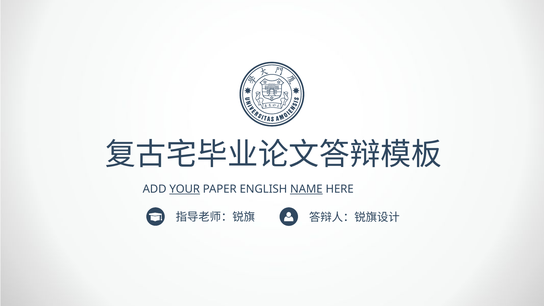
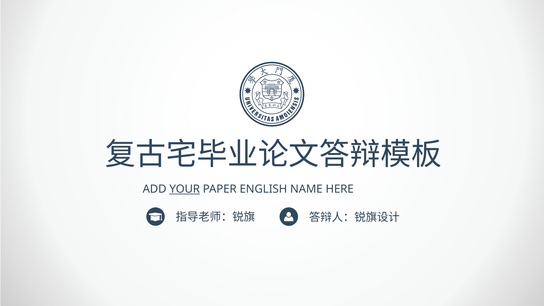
NAME underline: present -> none (306, 189)
